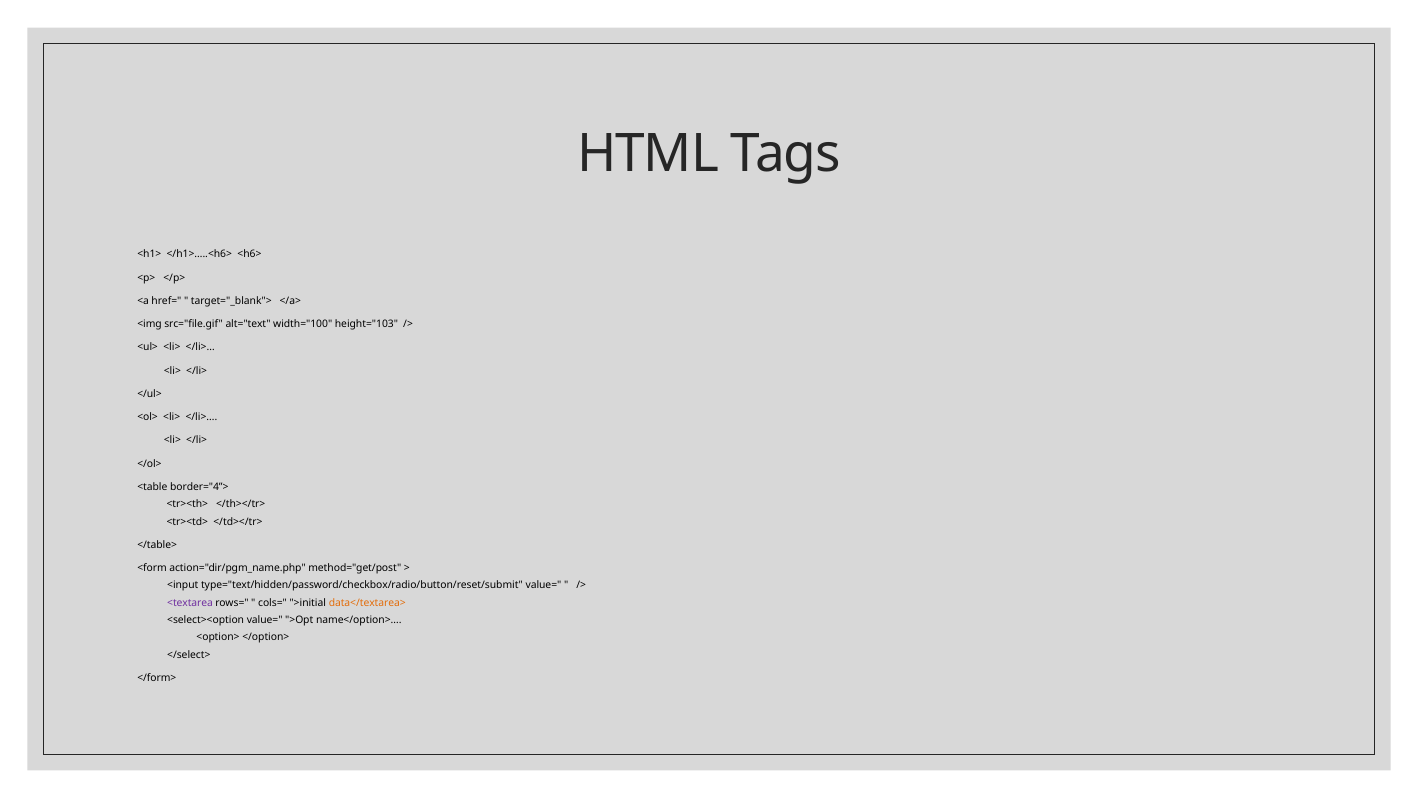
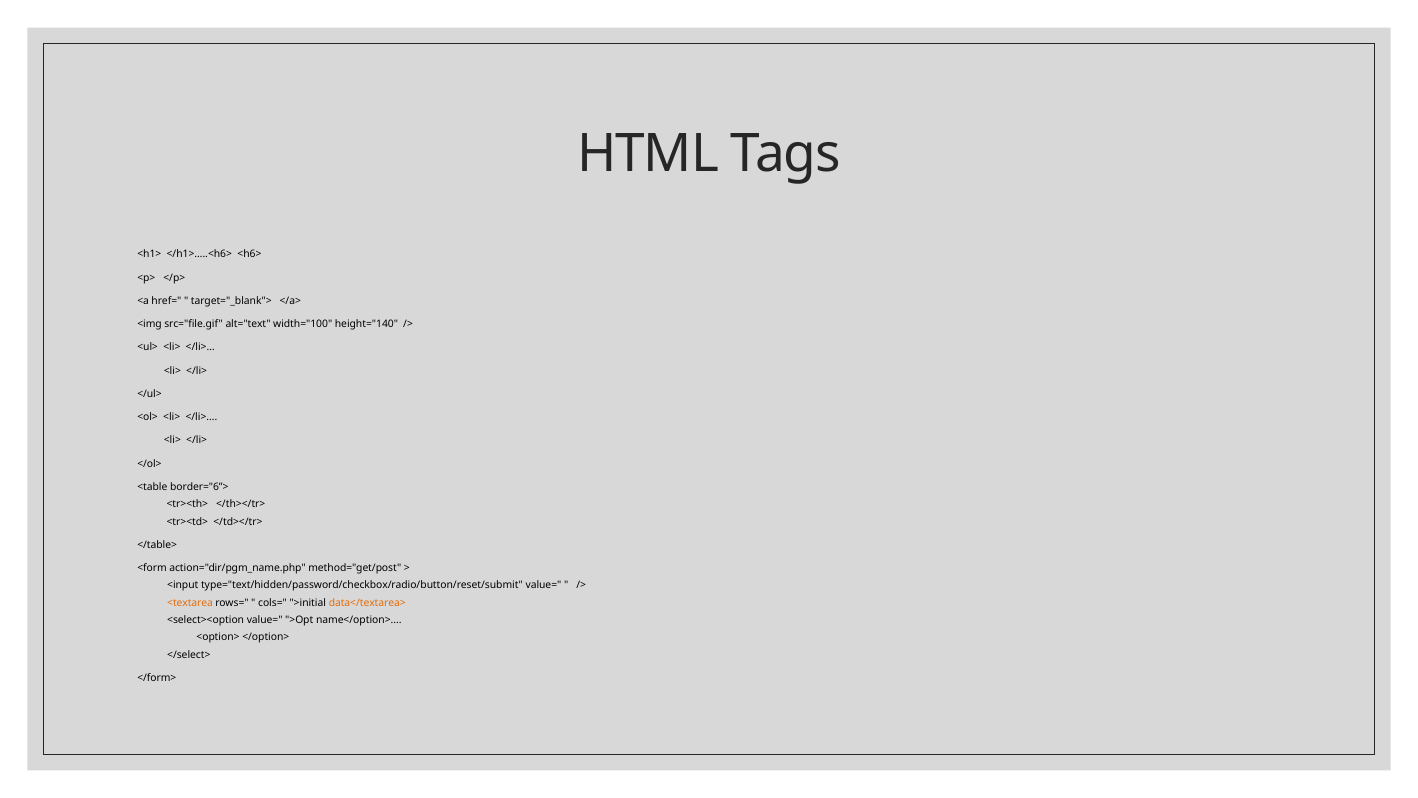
height="103: height="103 -> height="140 (366, 324)
border="4”>: border="4”> -> border="6”> (199, 487)
<textarea colour: purple -> orange (190, 602)
